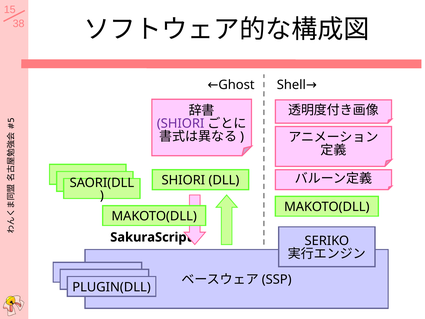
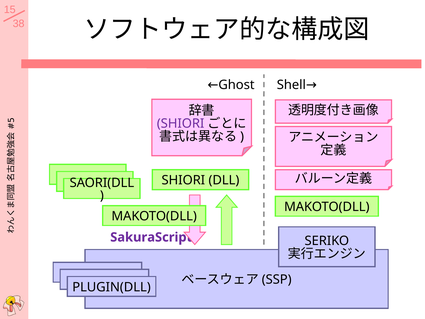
SakuraScript colour: black -> purple (151, 237)
